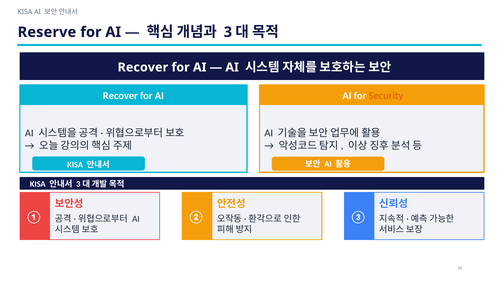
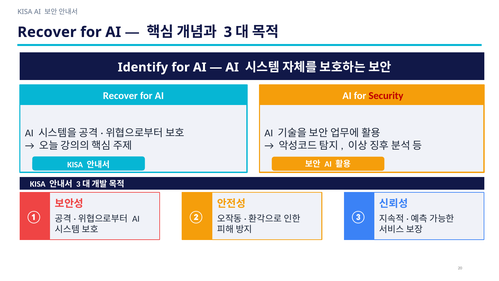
Reserve: Reserve -> Recover (47, 32)
Recover: Recover -> Identify (143, 67)
Security colour: orange -> red (386, 96)
